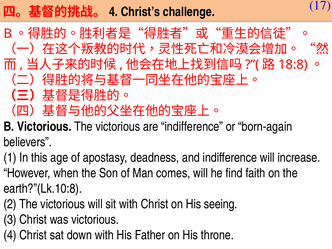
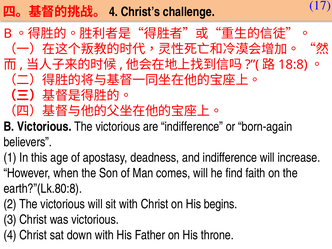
earth?”(Lk.10:8: earth?”(Lk.10:8 -> earth?”(Lk.80:8 (43, 189)
seeing: seeing -> begins (221, 204)
